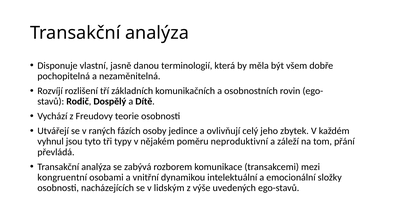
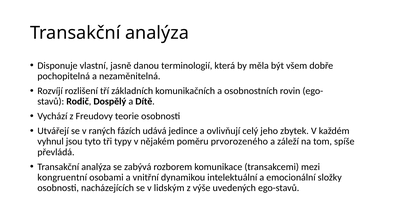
osoby: osoby -> udává (155, 131)
neproduktivní: neproduktivní -> prvorozeného (239, 142)
přání: přání -> spíše (344, 142)
